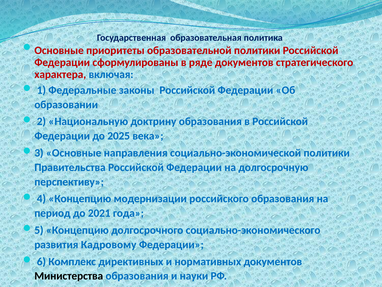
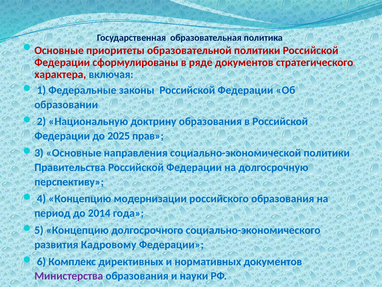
века: века -> прав (148, 136)
2021: 2021 -> 2014 (99, 213)
Министерства colour: black -> purple (69, 276)
